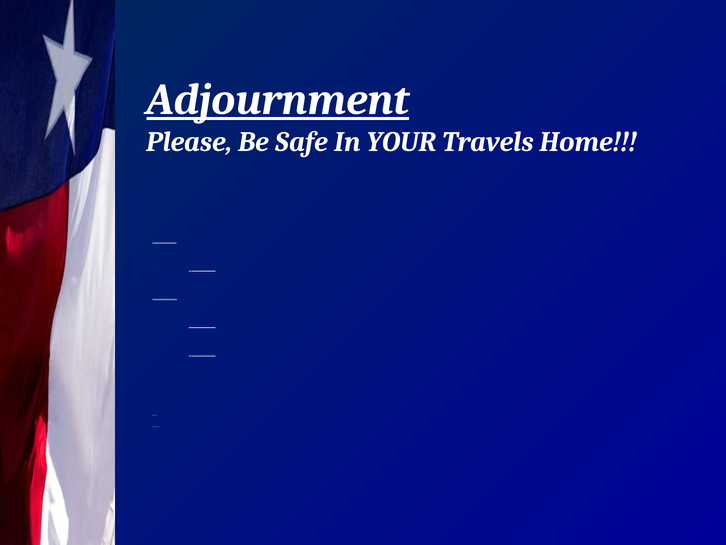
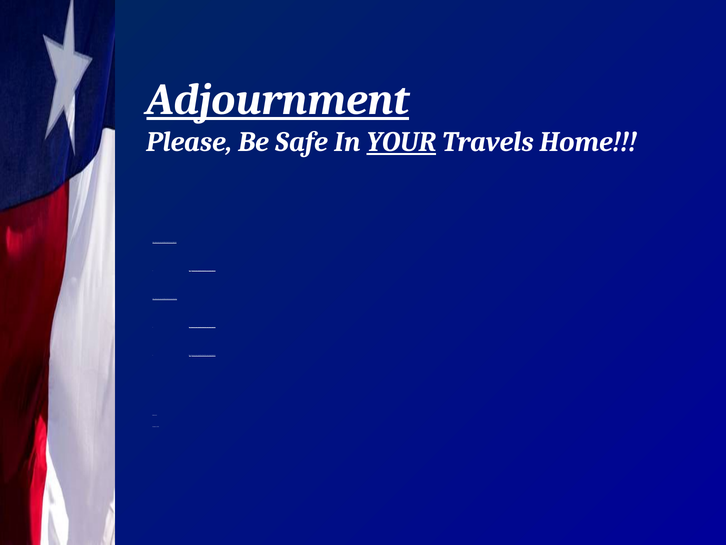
YOUR underline: none -> present (402, 142)
